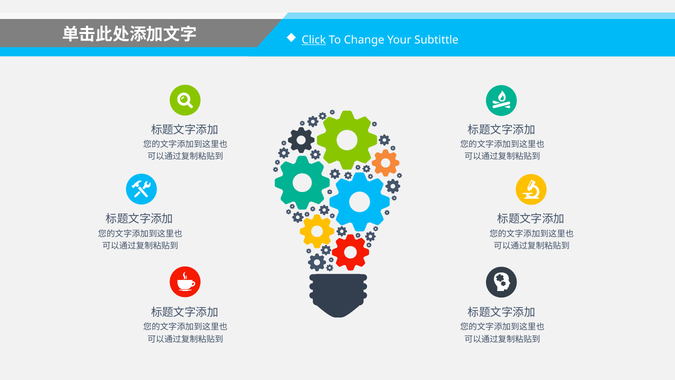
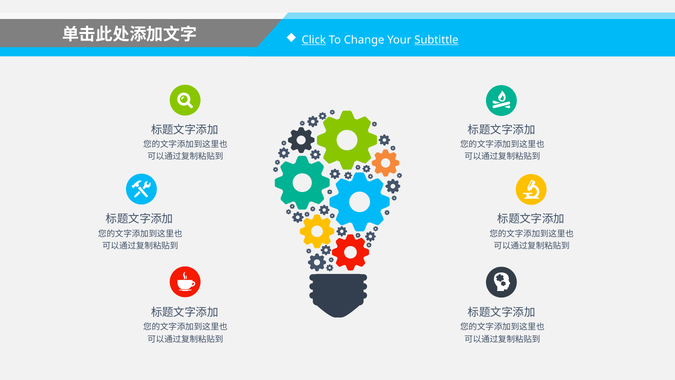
Subtittle underline: none -> present (436, 40)
